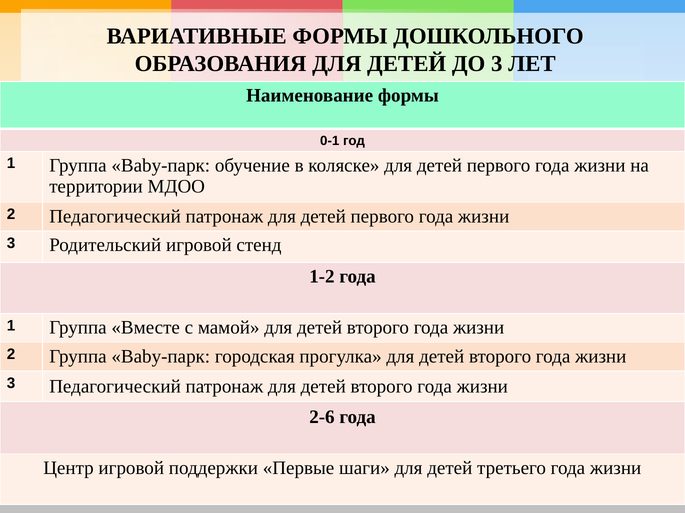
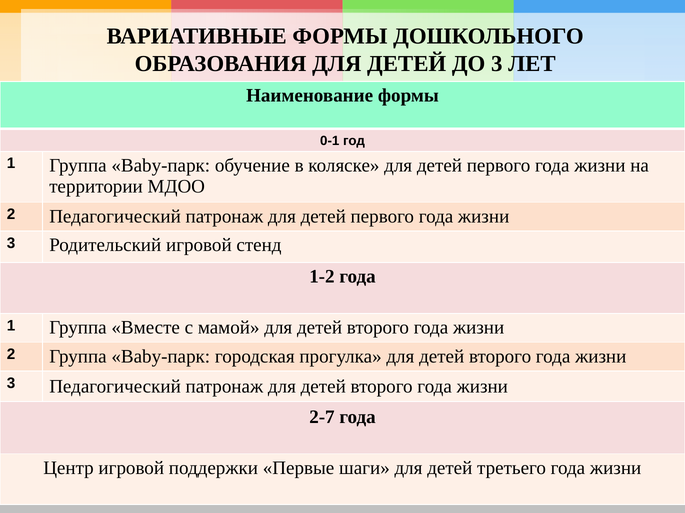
2-6: 2-6 -> 2-7 (322, 418)
